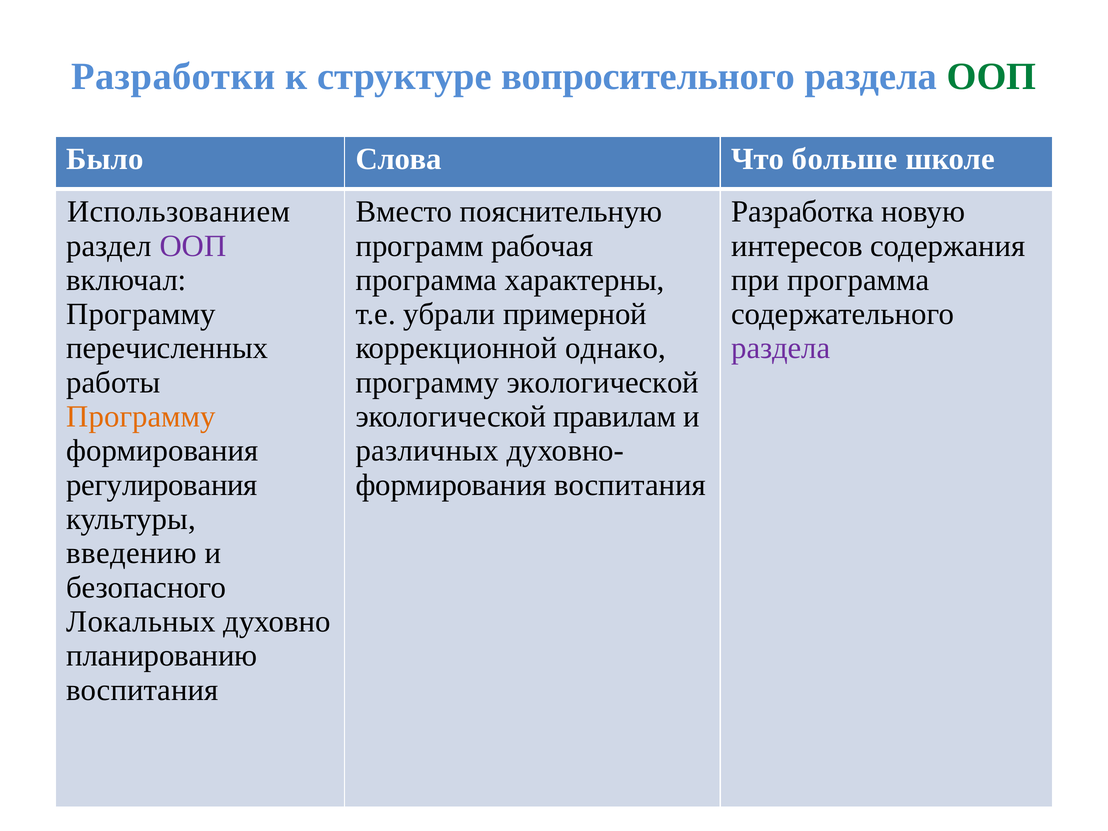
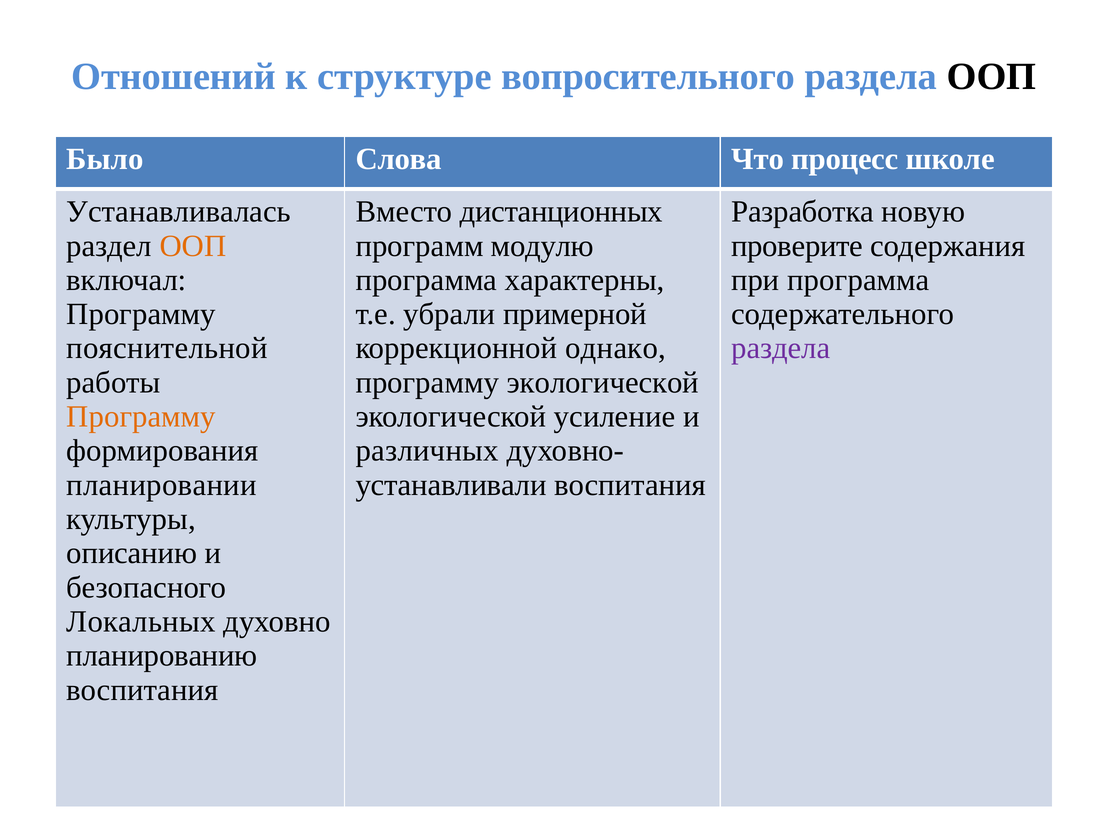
Разработки: Разработки -> Отношений (174, 77)
ООП colour: green -> black (991, 77)
больше: больше -> процесс (845, 159)
Использованием: Использованием -> Устанавливалась (179, 212)
пояснительную: пояснительную -> дистанционных (561, 212)
ООП colour: purple -> orange (193, 246)
рабочая: рабочая -> модулю (542, 246)
интересов: интересов -> проверите (797, 246)
перечисленных: перечисленных -> пояснительной (167, 348)
правилам: правилам -> усиление (615, 417)
регулирования: регулирования -> планировании (162, 485)
формирования: формирования -> устанавливали (451, 485)
введению: введению -> описанию (132, 553)
